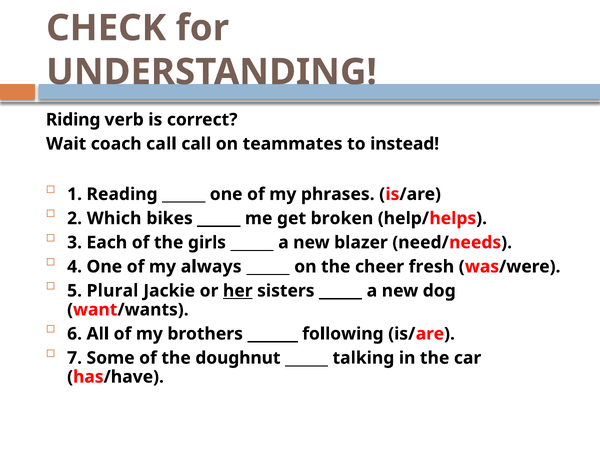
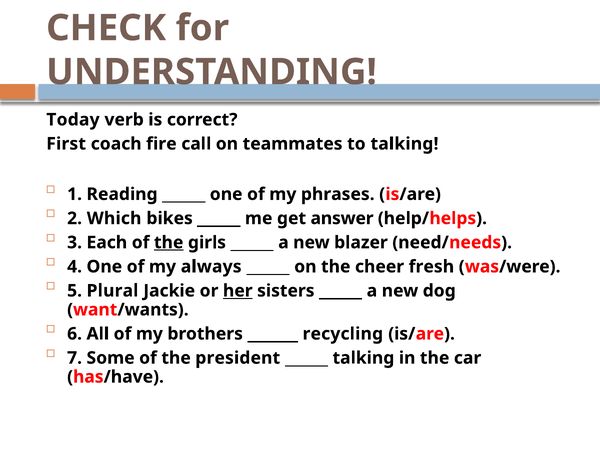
Riding: Riding -> Today (73, 120)
Wait: Wait -> First (66, 144)
coach call: call -> fire (161, 144)
to instead: instead -> talking (404, 144)
broken: broken -> answer (342, 218)
the underline: none -> present (169, 242)
following: following -> recycling (343, 334)
doughnut: doughnut -> president (238, 358)
